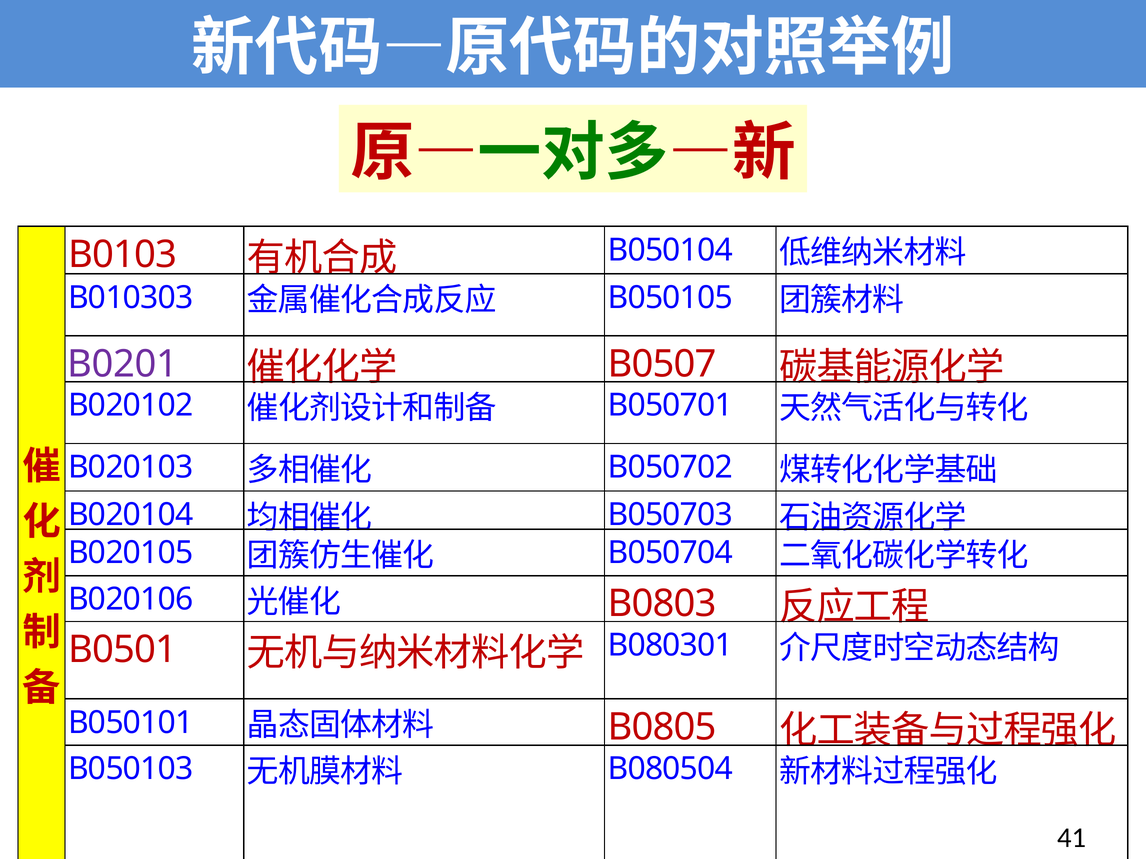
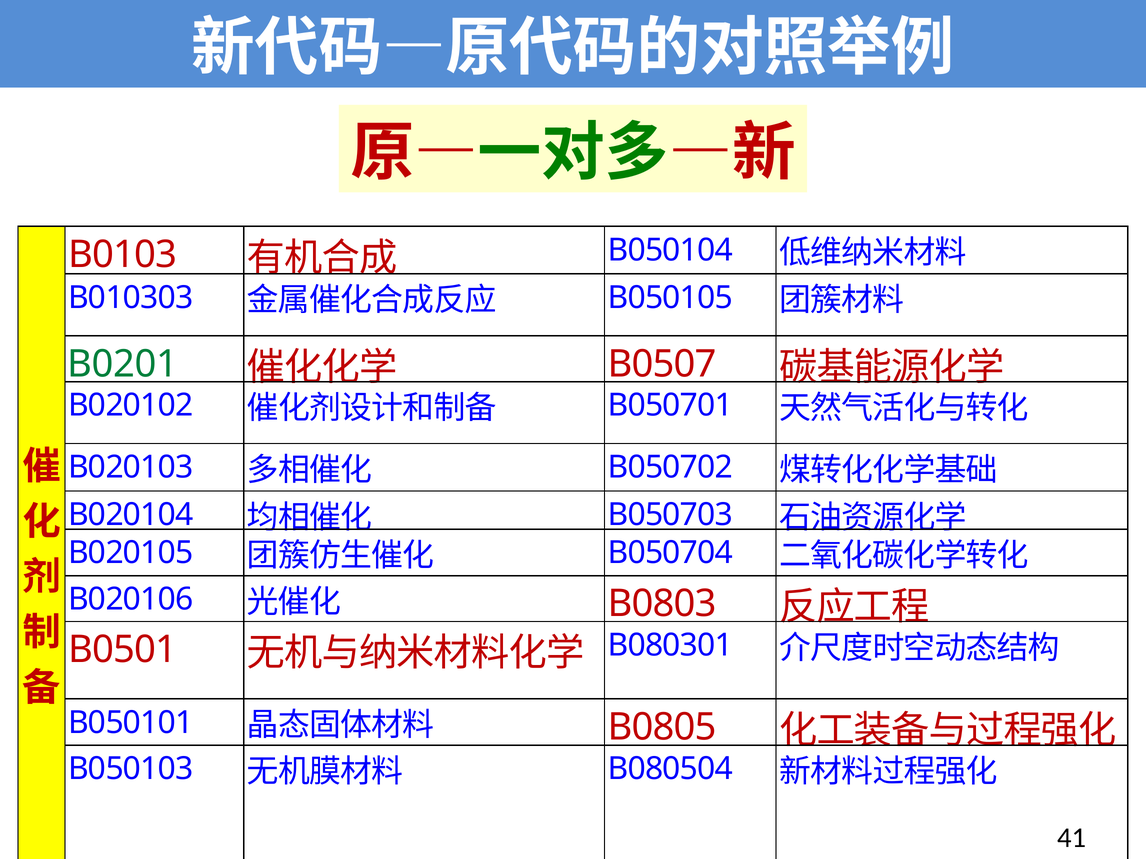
B0201 colour: purple -> green (123, 364)
